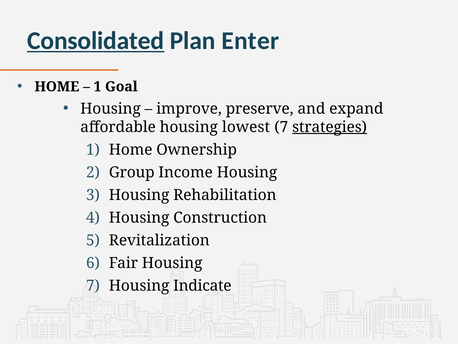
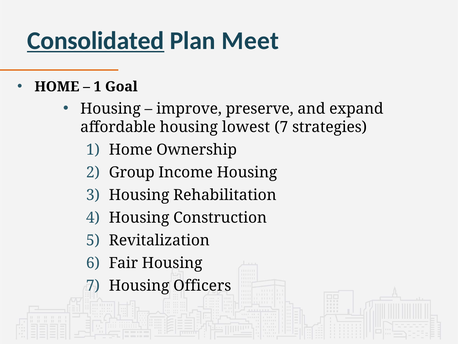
Enter: Enter -> Meet (250, 41)
strategies underline: present -> none (330, 127)
Indicate: Indicate -> Officers (202, 285)
